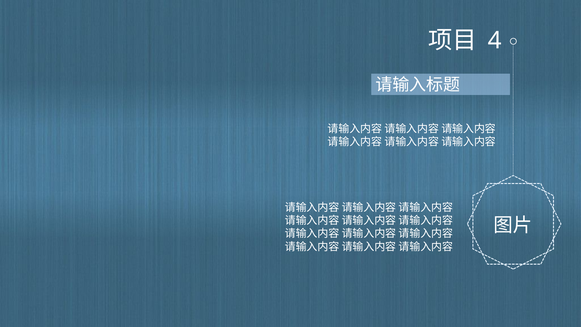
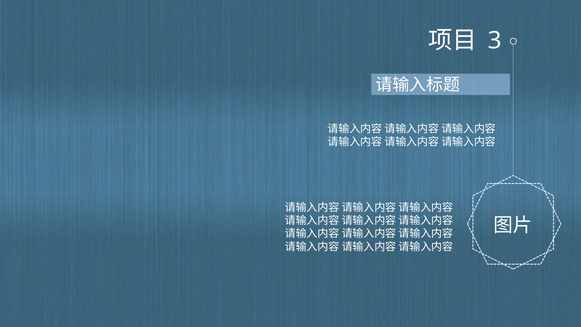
4: 4 -> 3 (495, 40)
